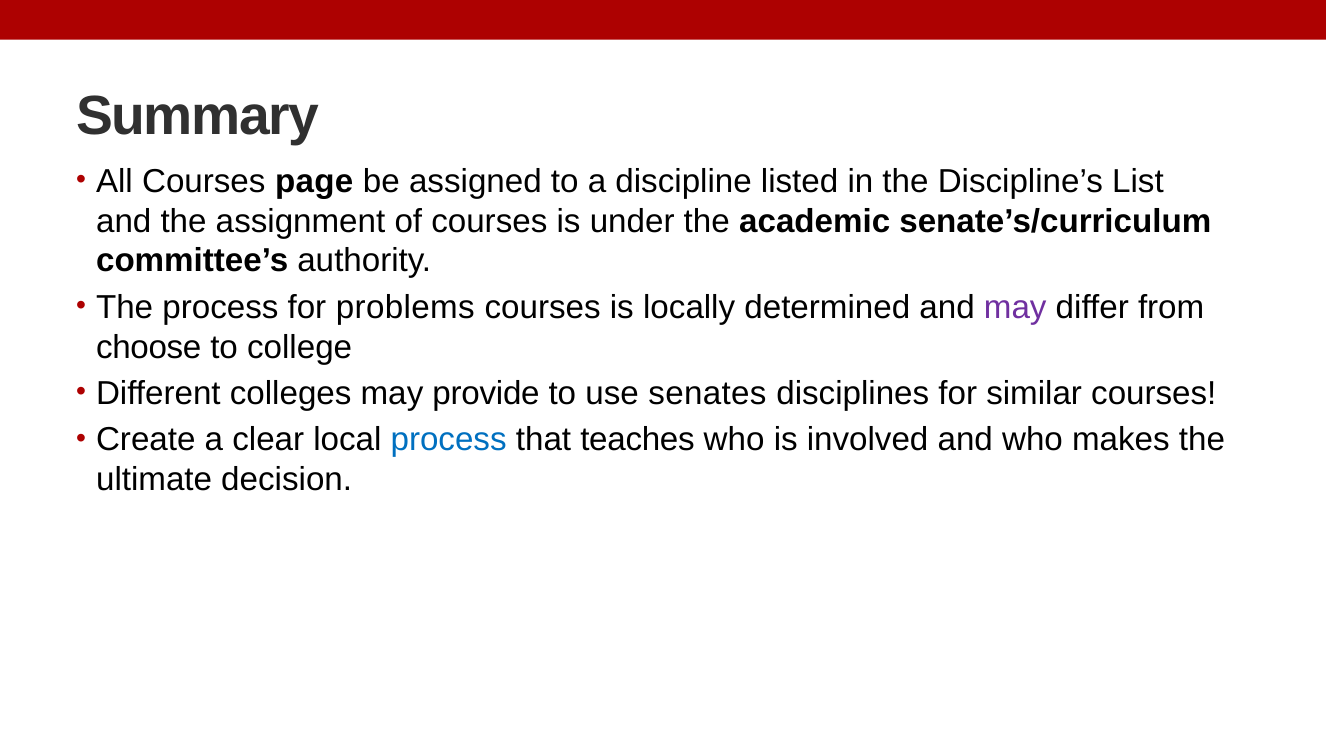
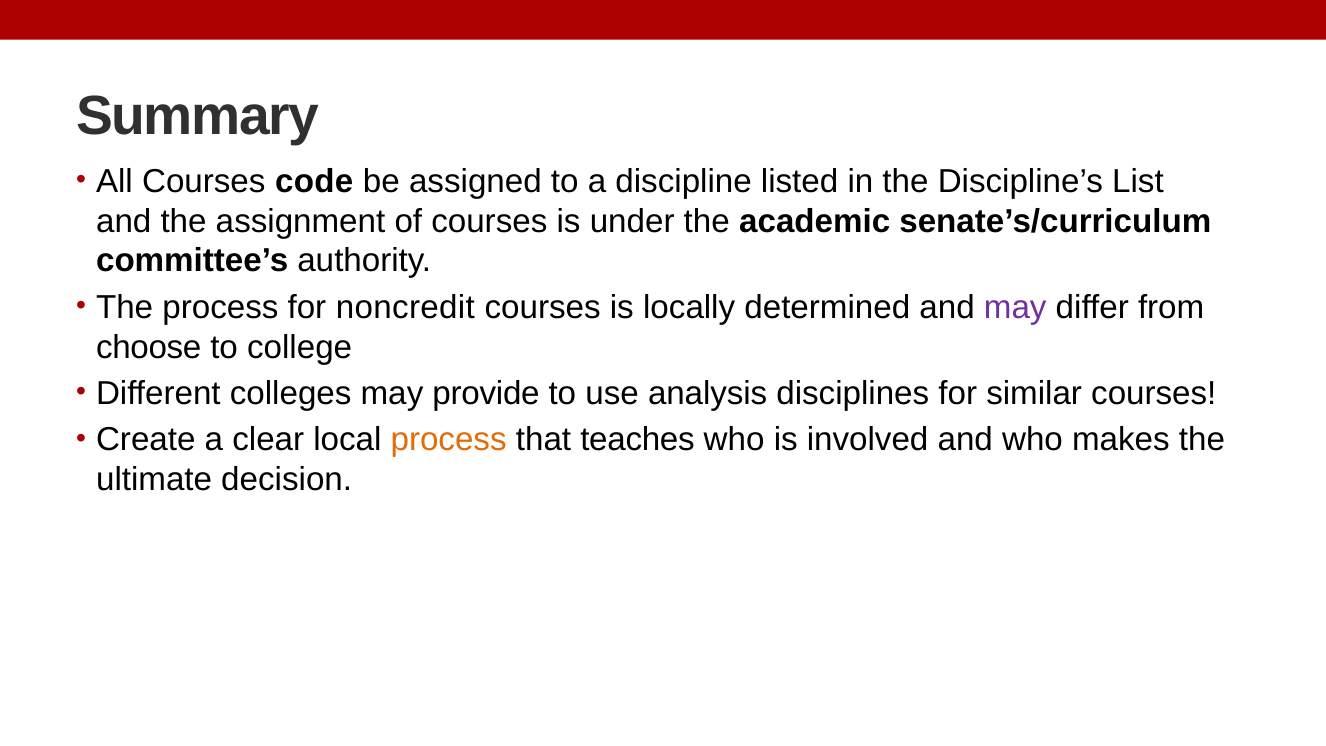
page: page -> code (314, 181)
problems: problems -> noncredit (405, 307)
senates: senates -> analysis (708, 394)
process colour: blue -> orange (449, 440)
